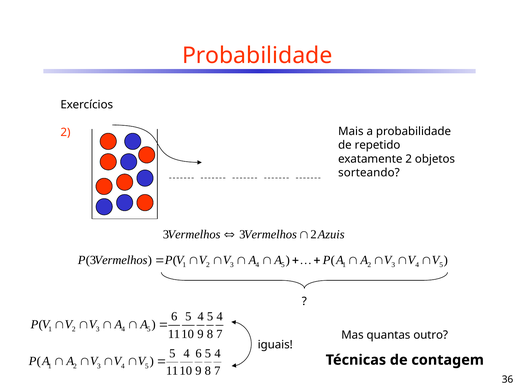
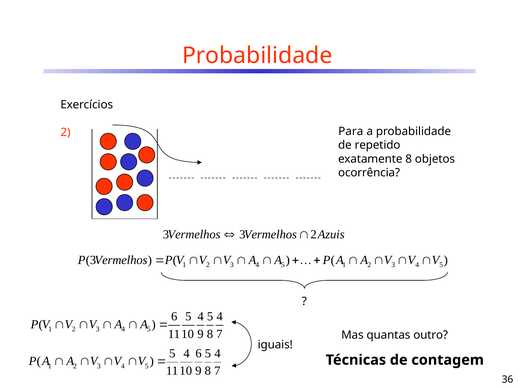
Mais: Mais -> Para (351, 131)
exatamente 2: 2 -> 8 (409, 159)
sorteando: sorteando -> ocorrência (369, 173)
